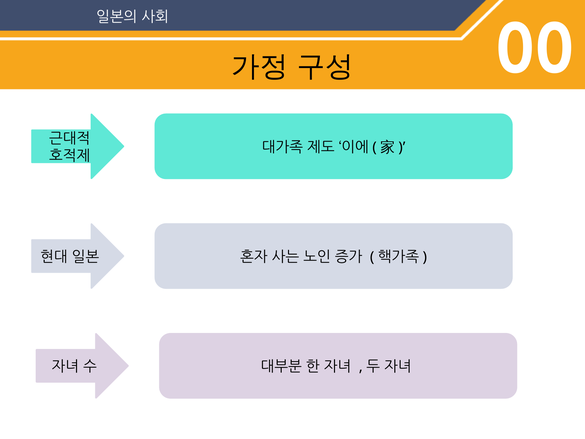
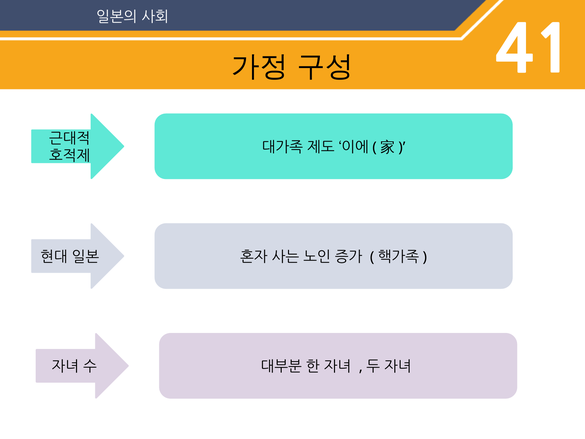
00: 00 -> 41 (534, 51)
